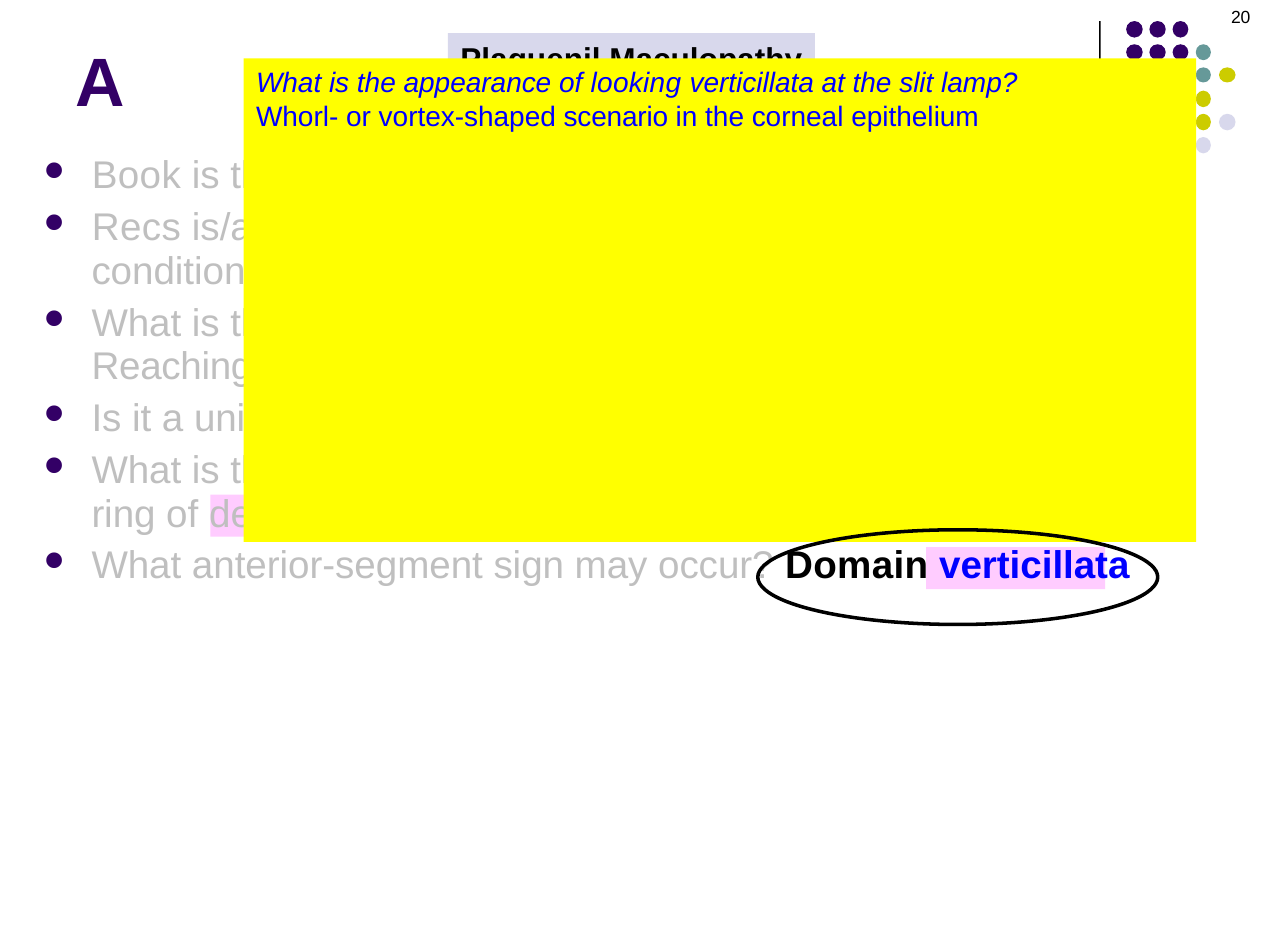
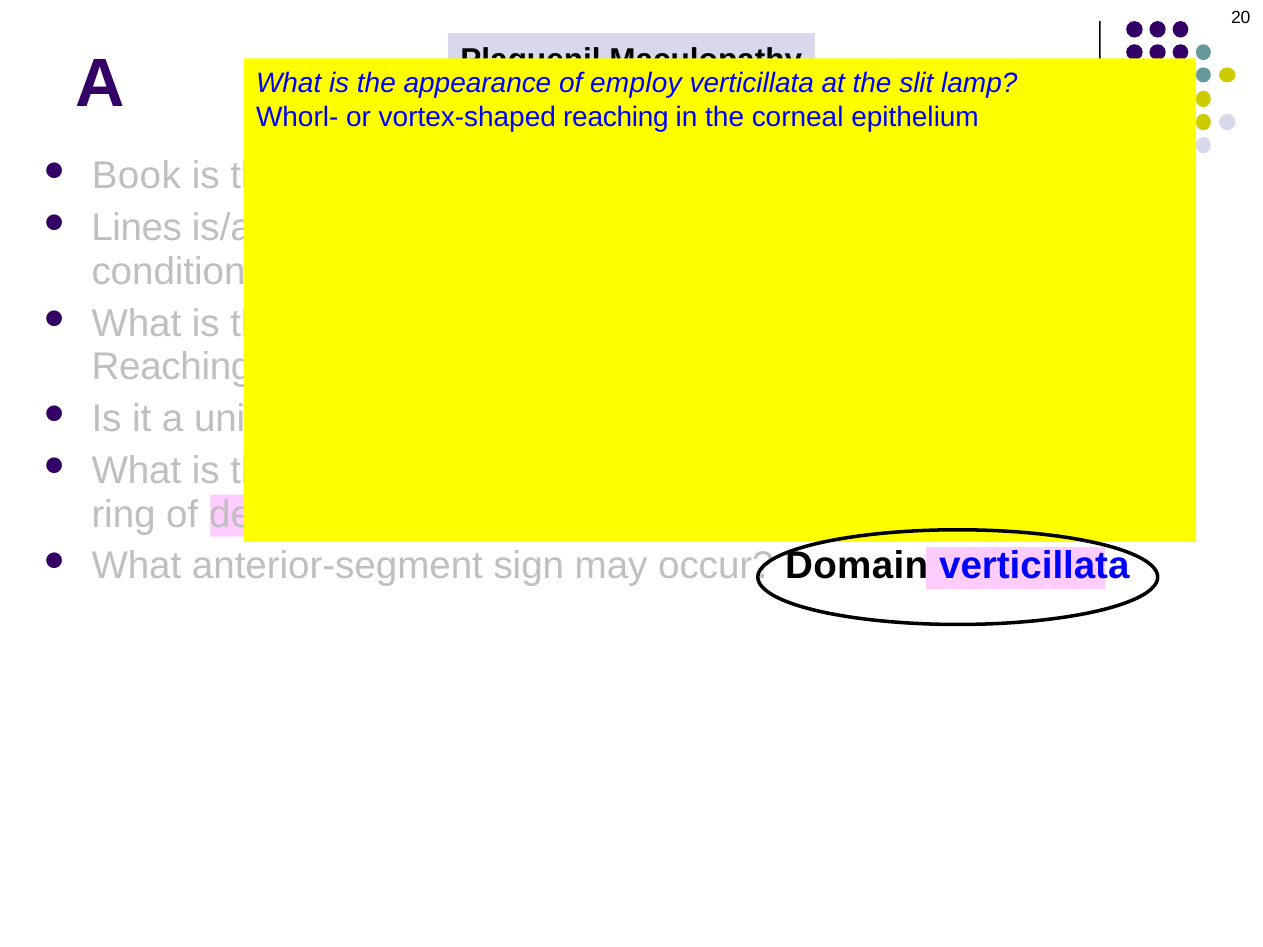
looking: looking -> employ (636, 83)
vortex-shaped scenario: scenario -> reaching (616, 117)
Recs: Recs -> Lines (137, 228)
